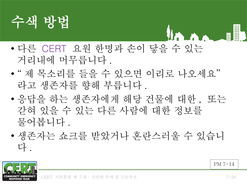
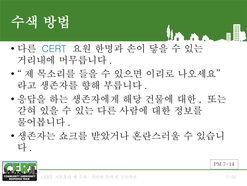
CERT colour: purple -> blue (54, 49)
